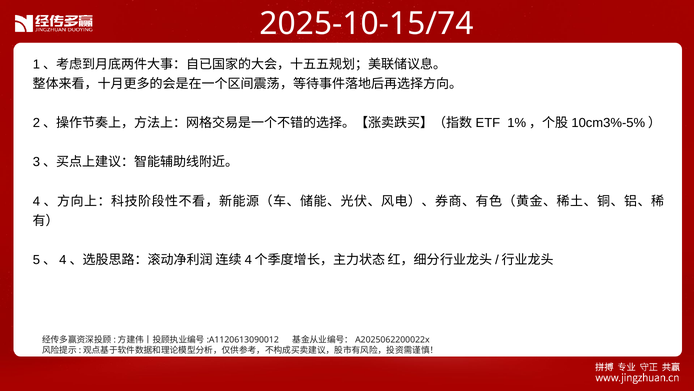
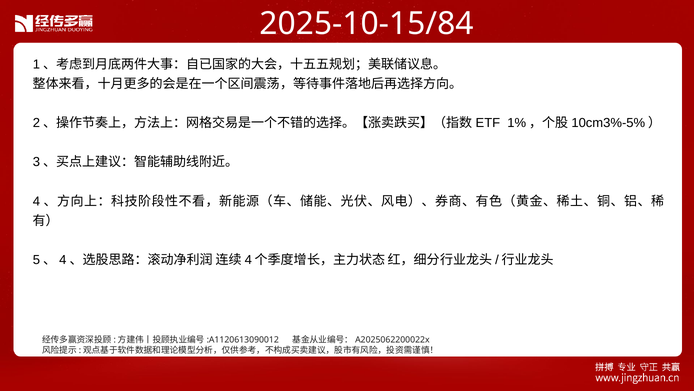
2025-10-15/74: 2025-10-15/74 -> 2025-10-15/84 (366, 24)
